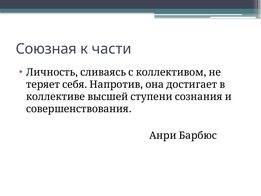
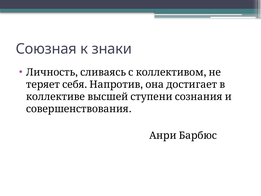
части: части -> знаки (112, 49)
